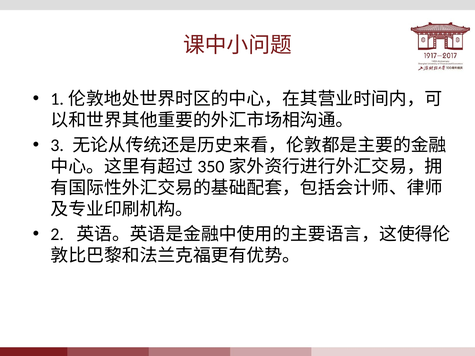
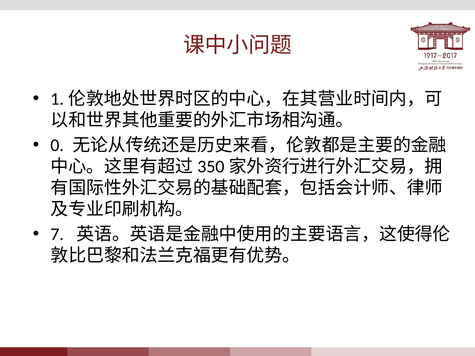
3: 3 -> 0 (57, 145)
2: 2 -> 7 (57, 234)
